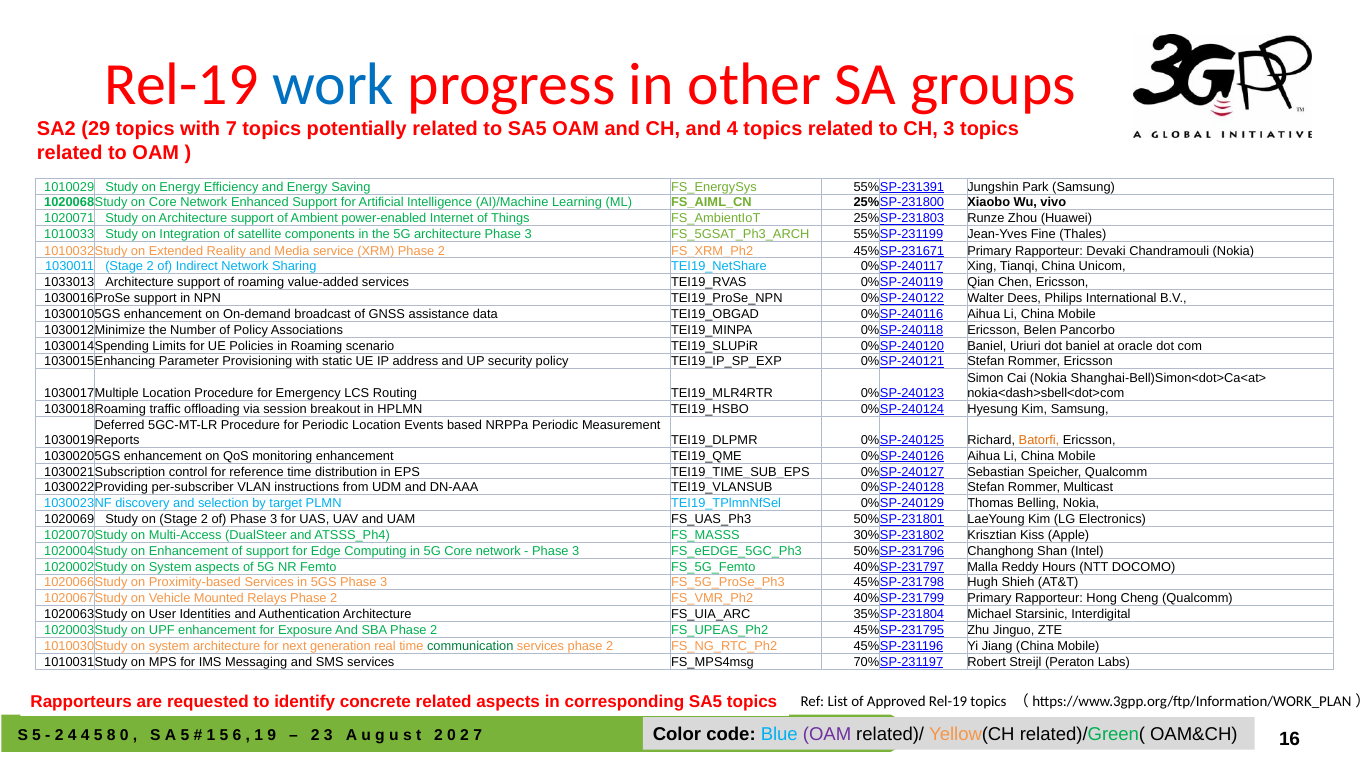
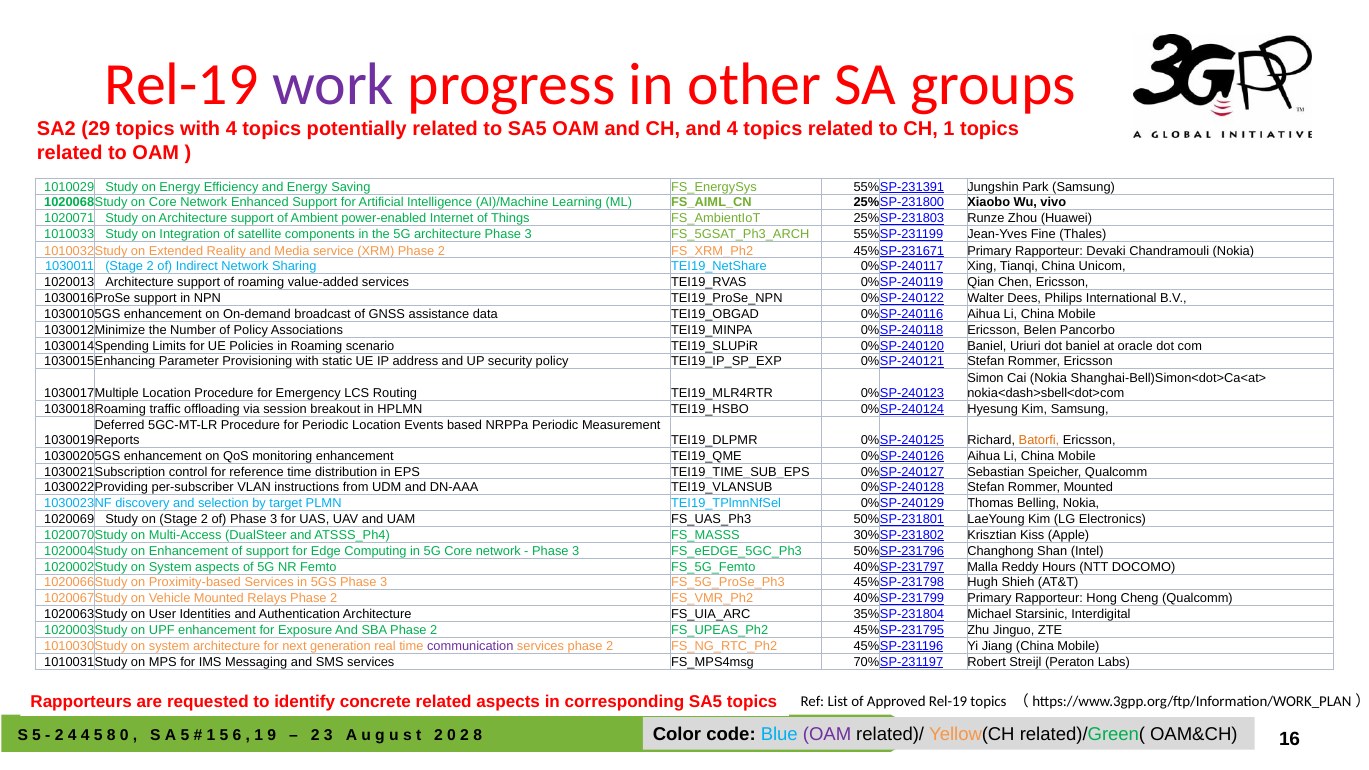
work colour: blue -> purple (333, 85)
with 7: 7 -> 4 (231, 129)
CH 3: 3 -> 1 (949, 129)
1033013: 1033013 -> 1020013 (69, 283)
Rommer Multicast: Multicast -> Mounted (1088, 488)
communication colour: green -> purple (470, 646)
2 7: 7 -> 8 (478, 735)
